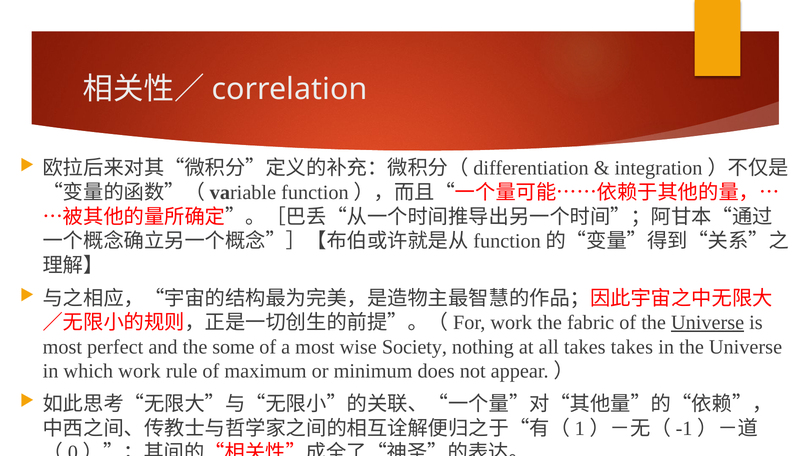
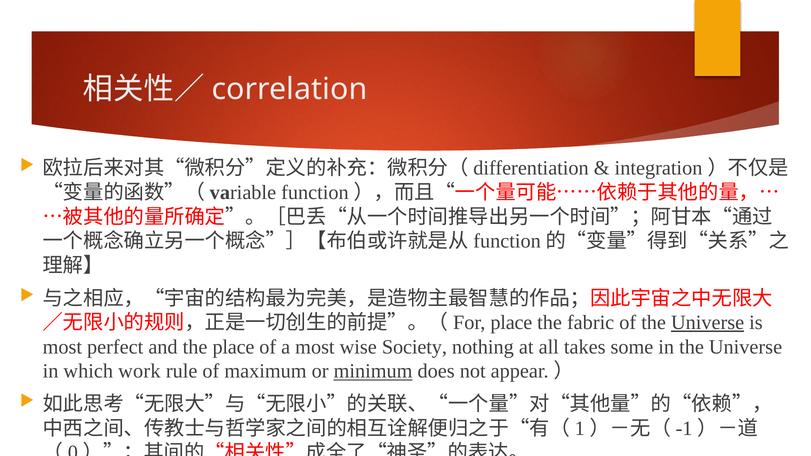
work: work -> place (511, 323)
the some: some -> place (233, 347)
takes takes: takes -> some (632, 347)
minimum underline: none -> present (373, 371)
